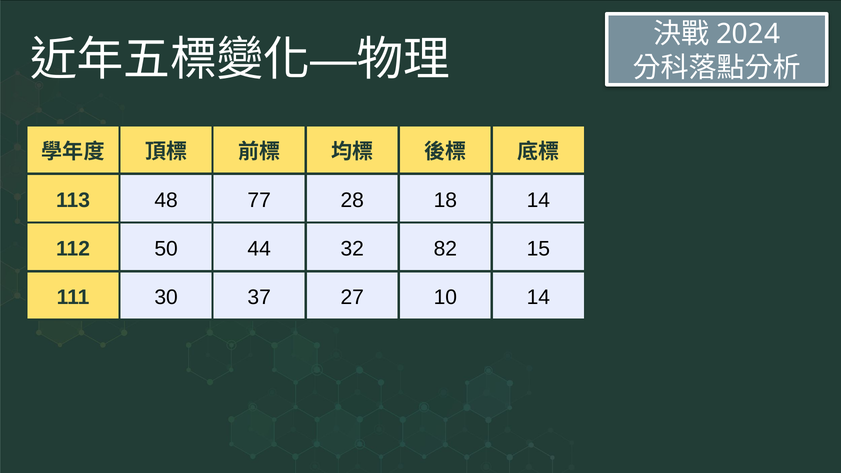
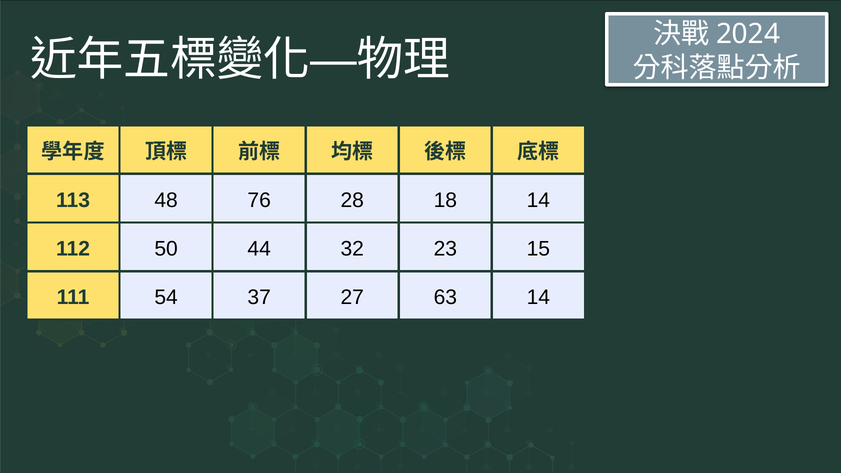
77: 77 -> 76 (259, 200)
82: 82 -> 23 (445, 249)
30: 30 -> 54 (166, 298)
10: 10 -> 63 (445, 298)
